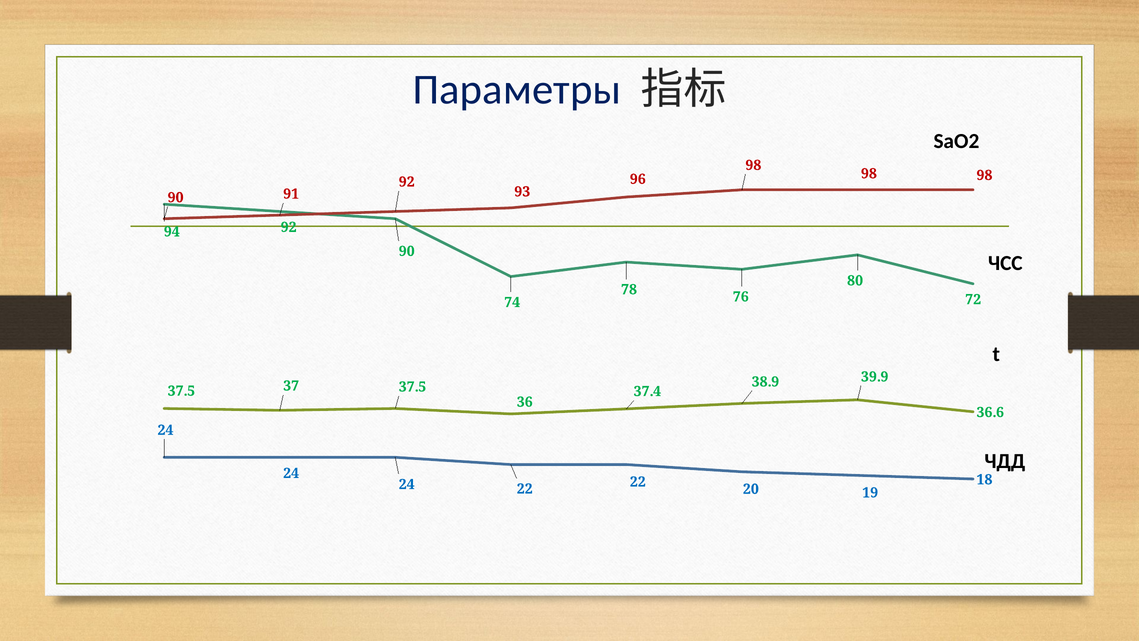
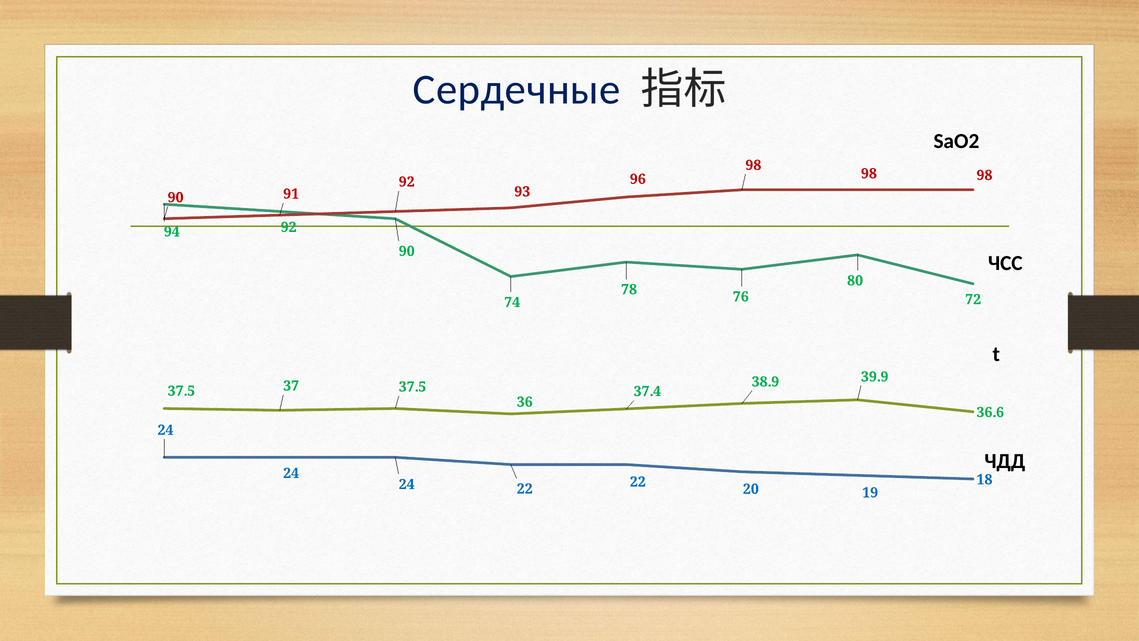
Параметры: Параметры -> Сердечные (517, 90)
